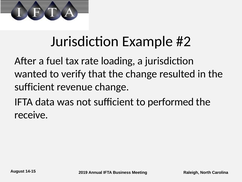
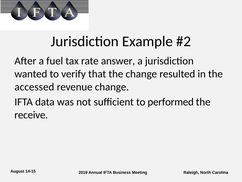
loading: loading -> answer (118, 61)
sufficient: sufficient -> accessed (34, 87)
